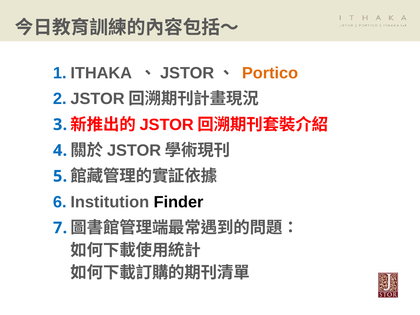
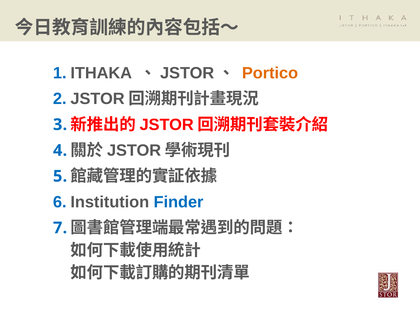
Finder colour: black -> blue (179, 202)
